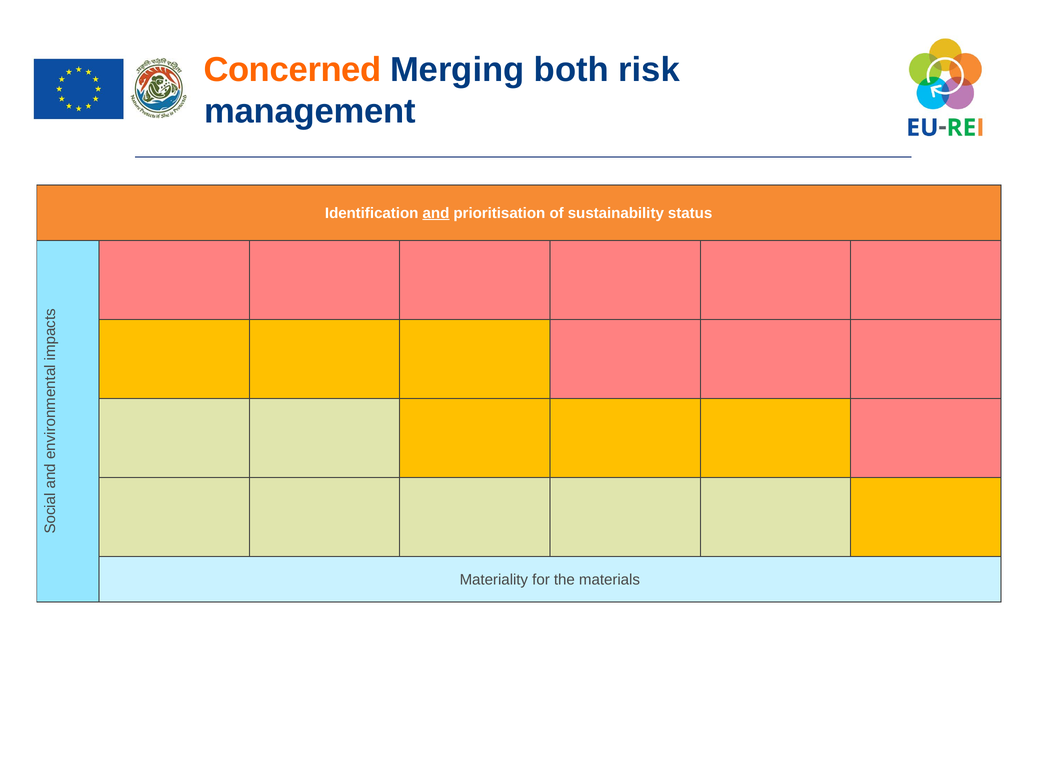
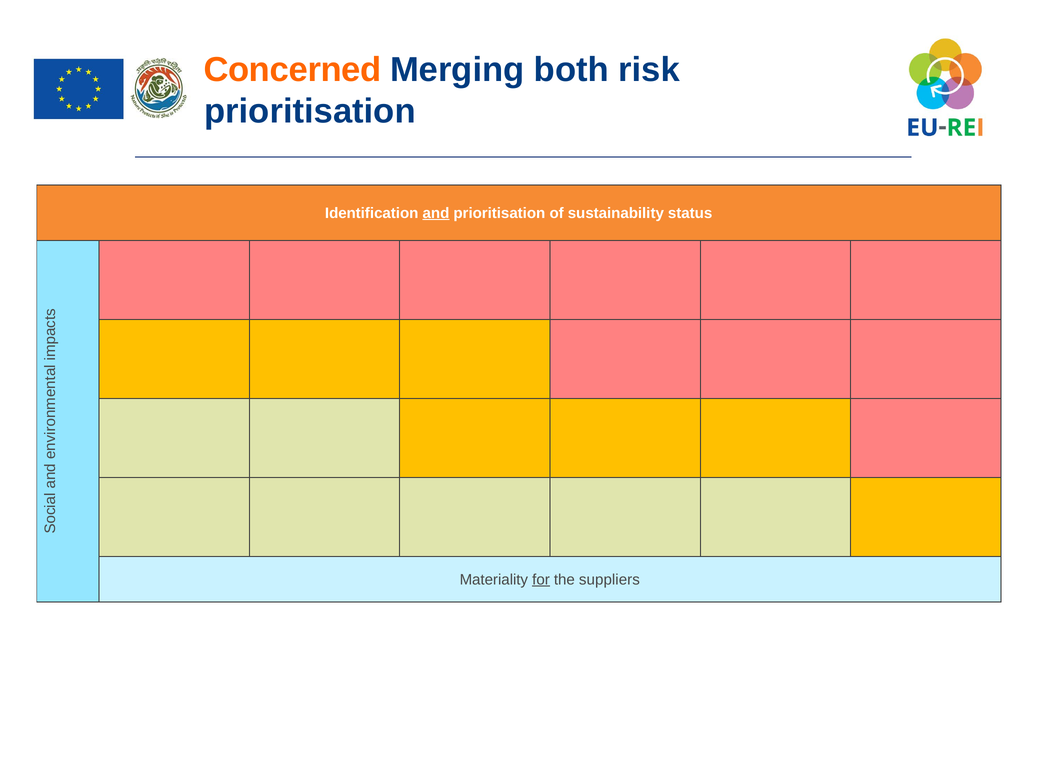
management: management -> prioritisation (310, 111)
for underline: none -> present (541, 579)
materials: materials -> suppliers (609, 579)
